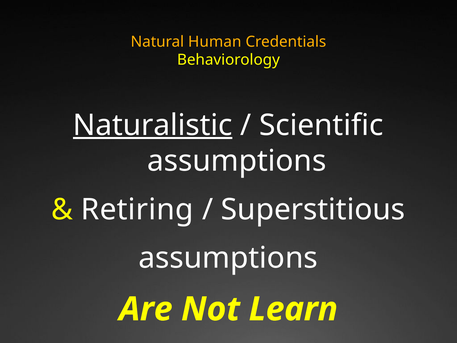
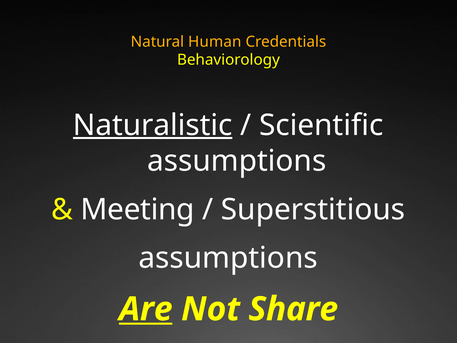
Retiring: Retiring -> Meeting (138, 209)
Are underline: none -> present (146, 309)
Learn: Learn -> Share (293, 309)
